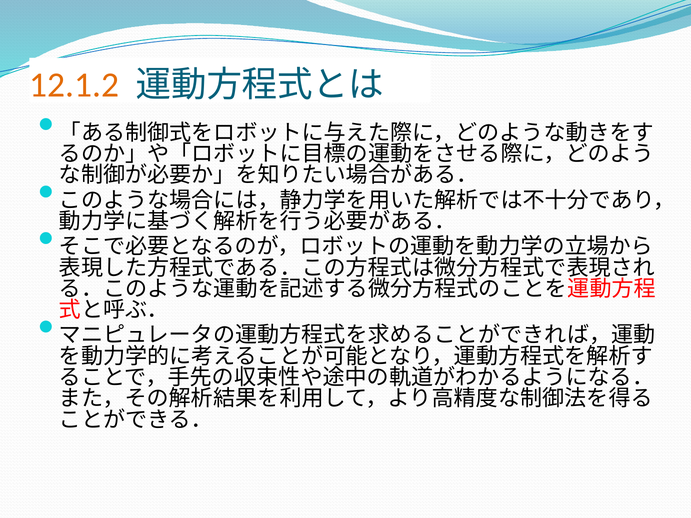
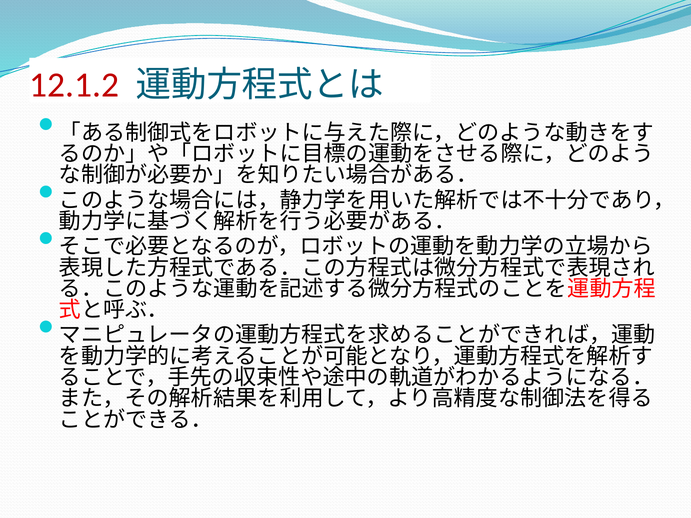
12.1.2 colour: orange -> red (74, 85)
